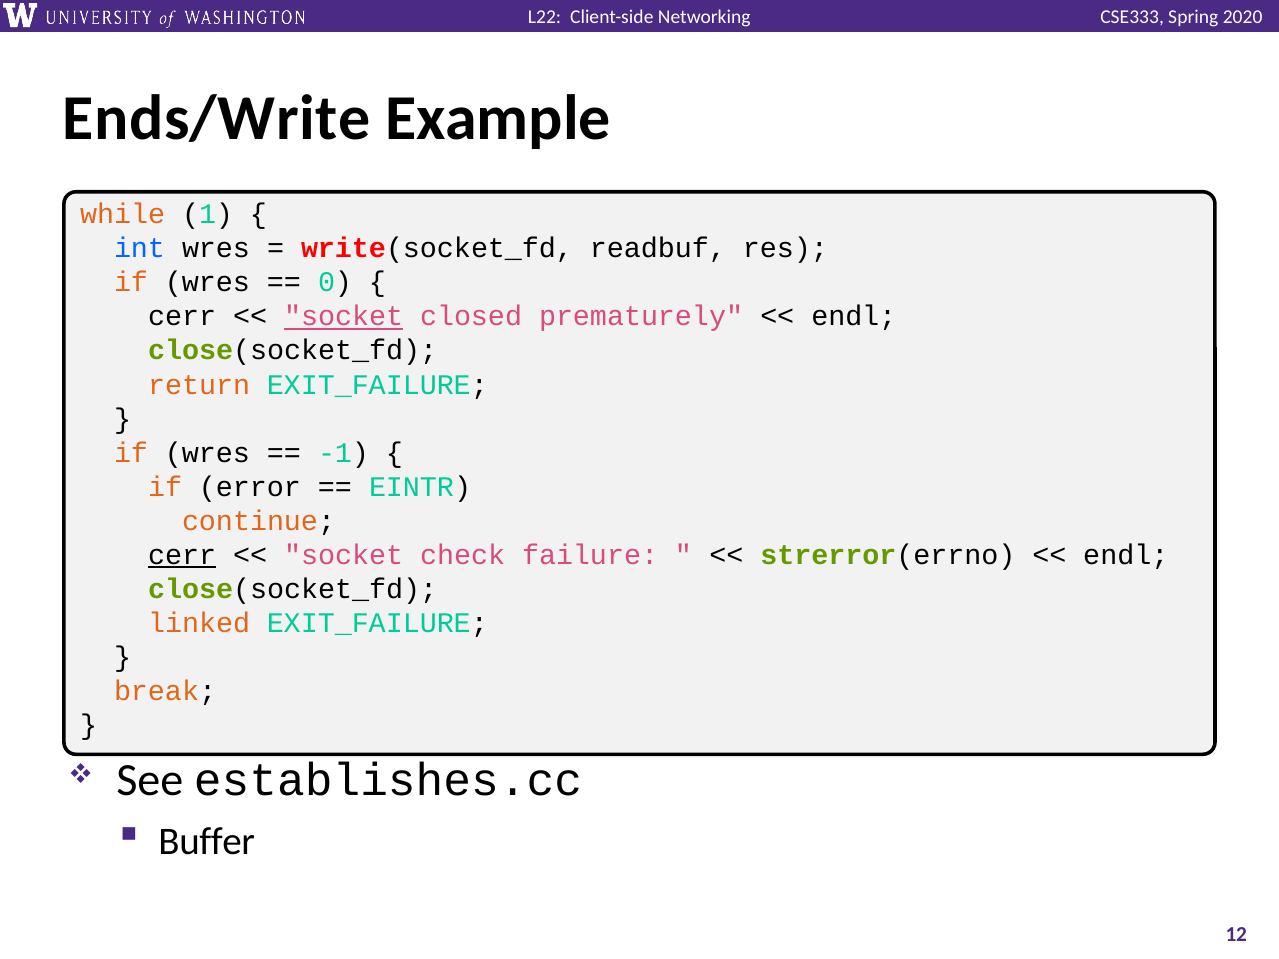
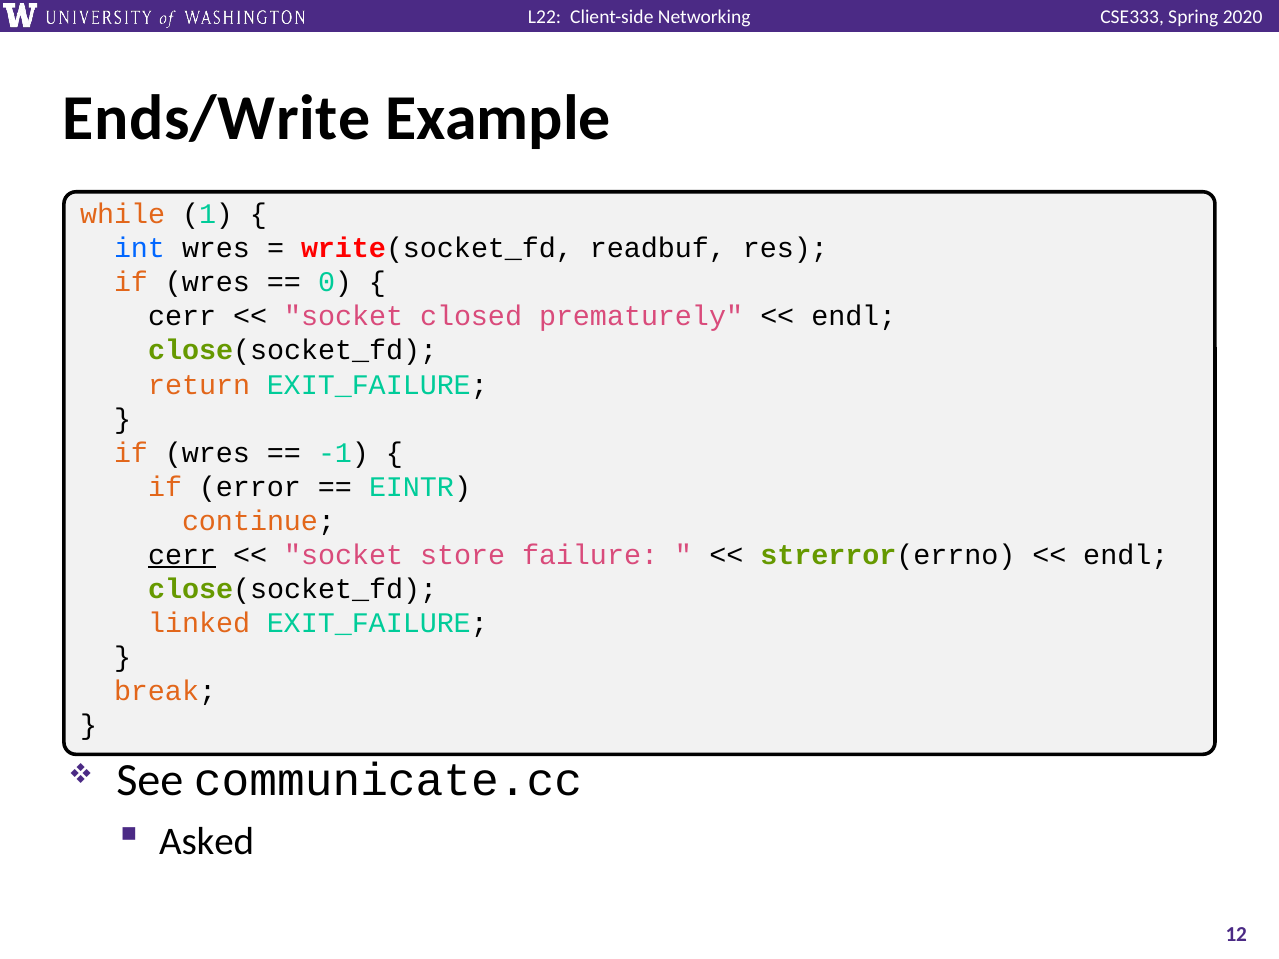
socket underline: present -> none (344, 317)
check: check -> store (463, 555)
establishes.cc: establishes.cc -> communicate.cc (388, 780)
Buffer: Buffer -> Asked (207, 842)
